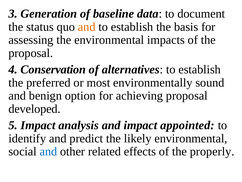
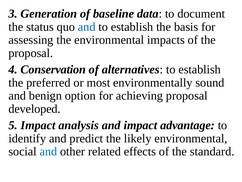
and colour: orange -> blue (87, 27)
appointed: appointed -> advantage (187, 125)
properly: properly -> standard (212, 151)
